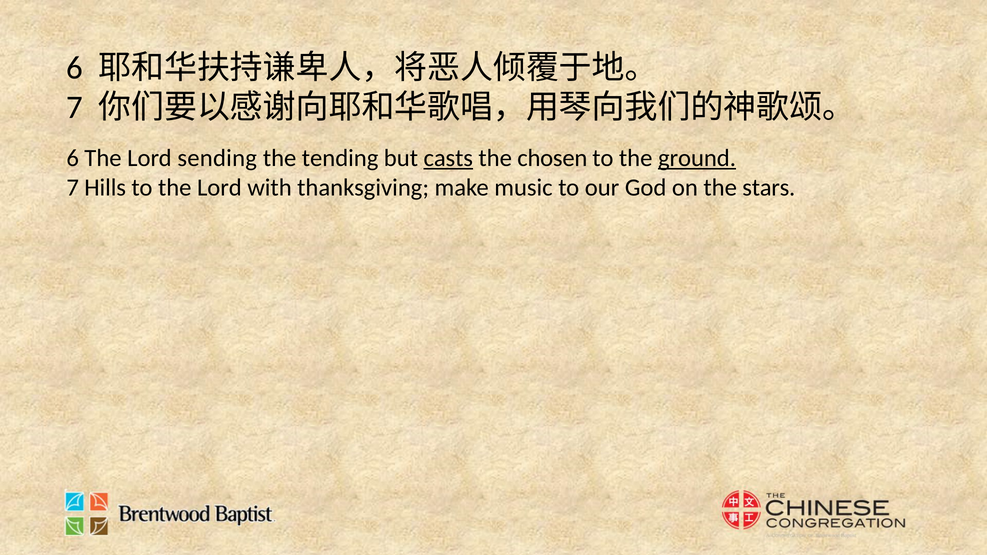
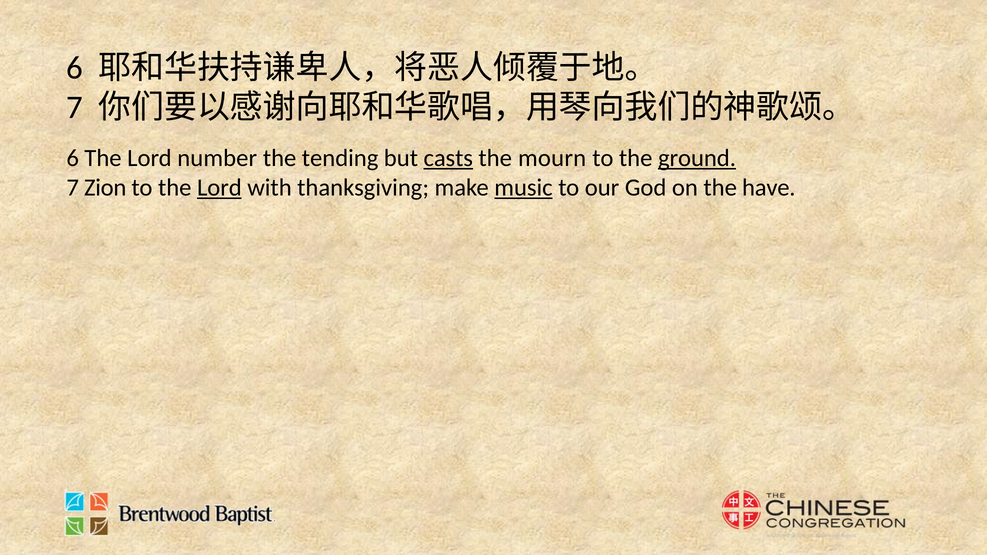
sending: sending -> number (217, 158)
chosen: chosen -> mourn (552, 158)
Hills: Hills -> Zion (105, 188)
Lord underline: none -> present (219, 188)
music underline: none -> present (523, 188)
stars: stars -> have (769, 188)
